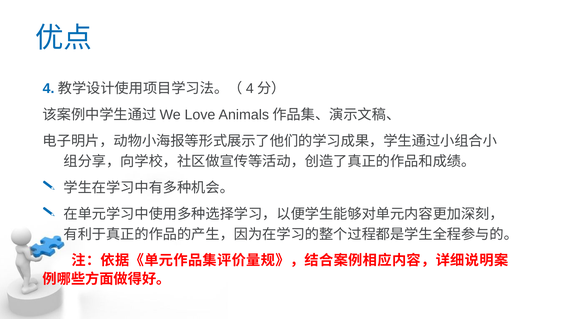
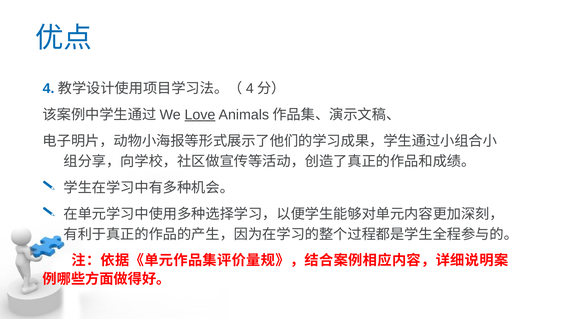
Love underline: none -> present (200, 115)
